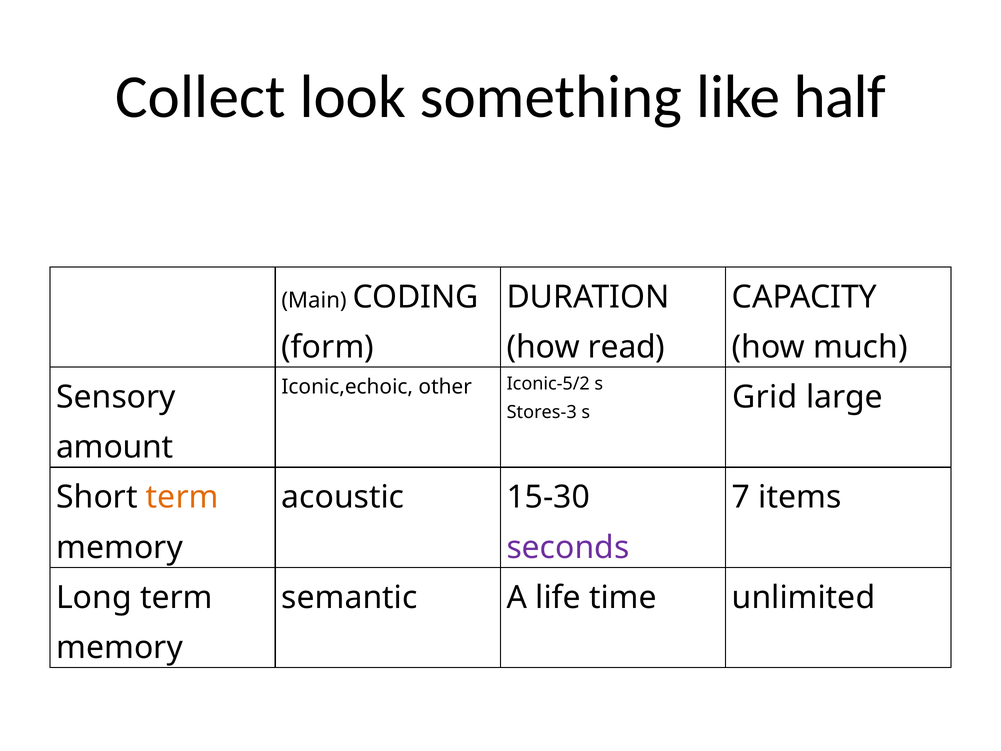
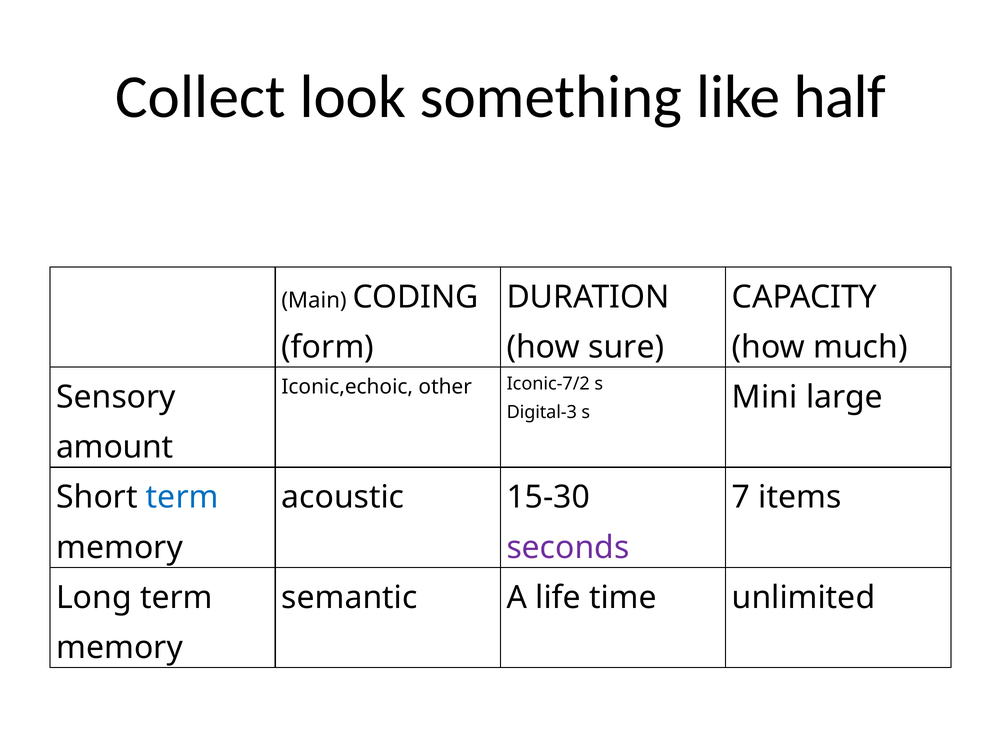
read: read -> sure (626, 347)
Iconic-5/2: Iconic-5/2 -> Iconic-7/2 (548, 384)
Stores-3: Stores-3 -> Digital-3 (542, 412)
Grid: Grid -> Mini (765, 397)
term colour: orange -> blue (182, 497)
